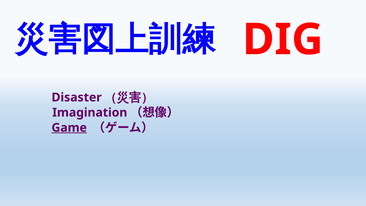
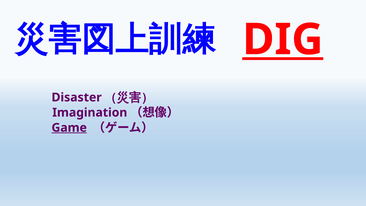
DIG underline: none -> present (283, 40)
